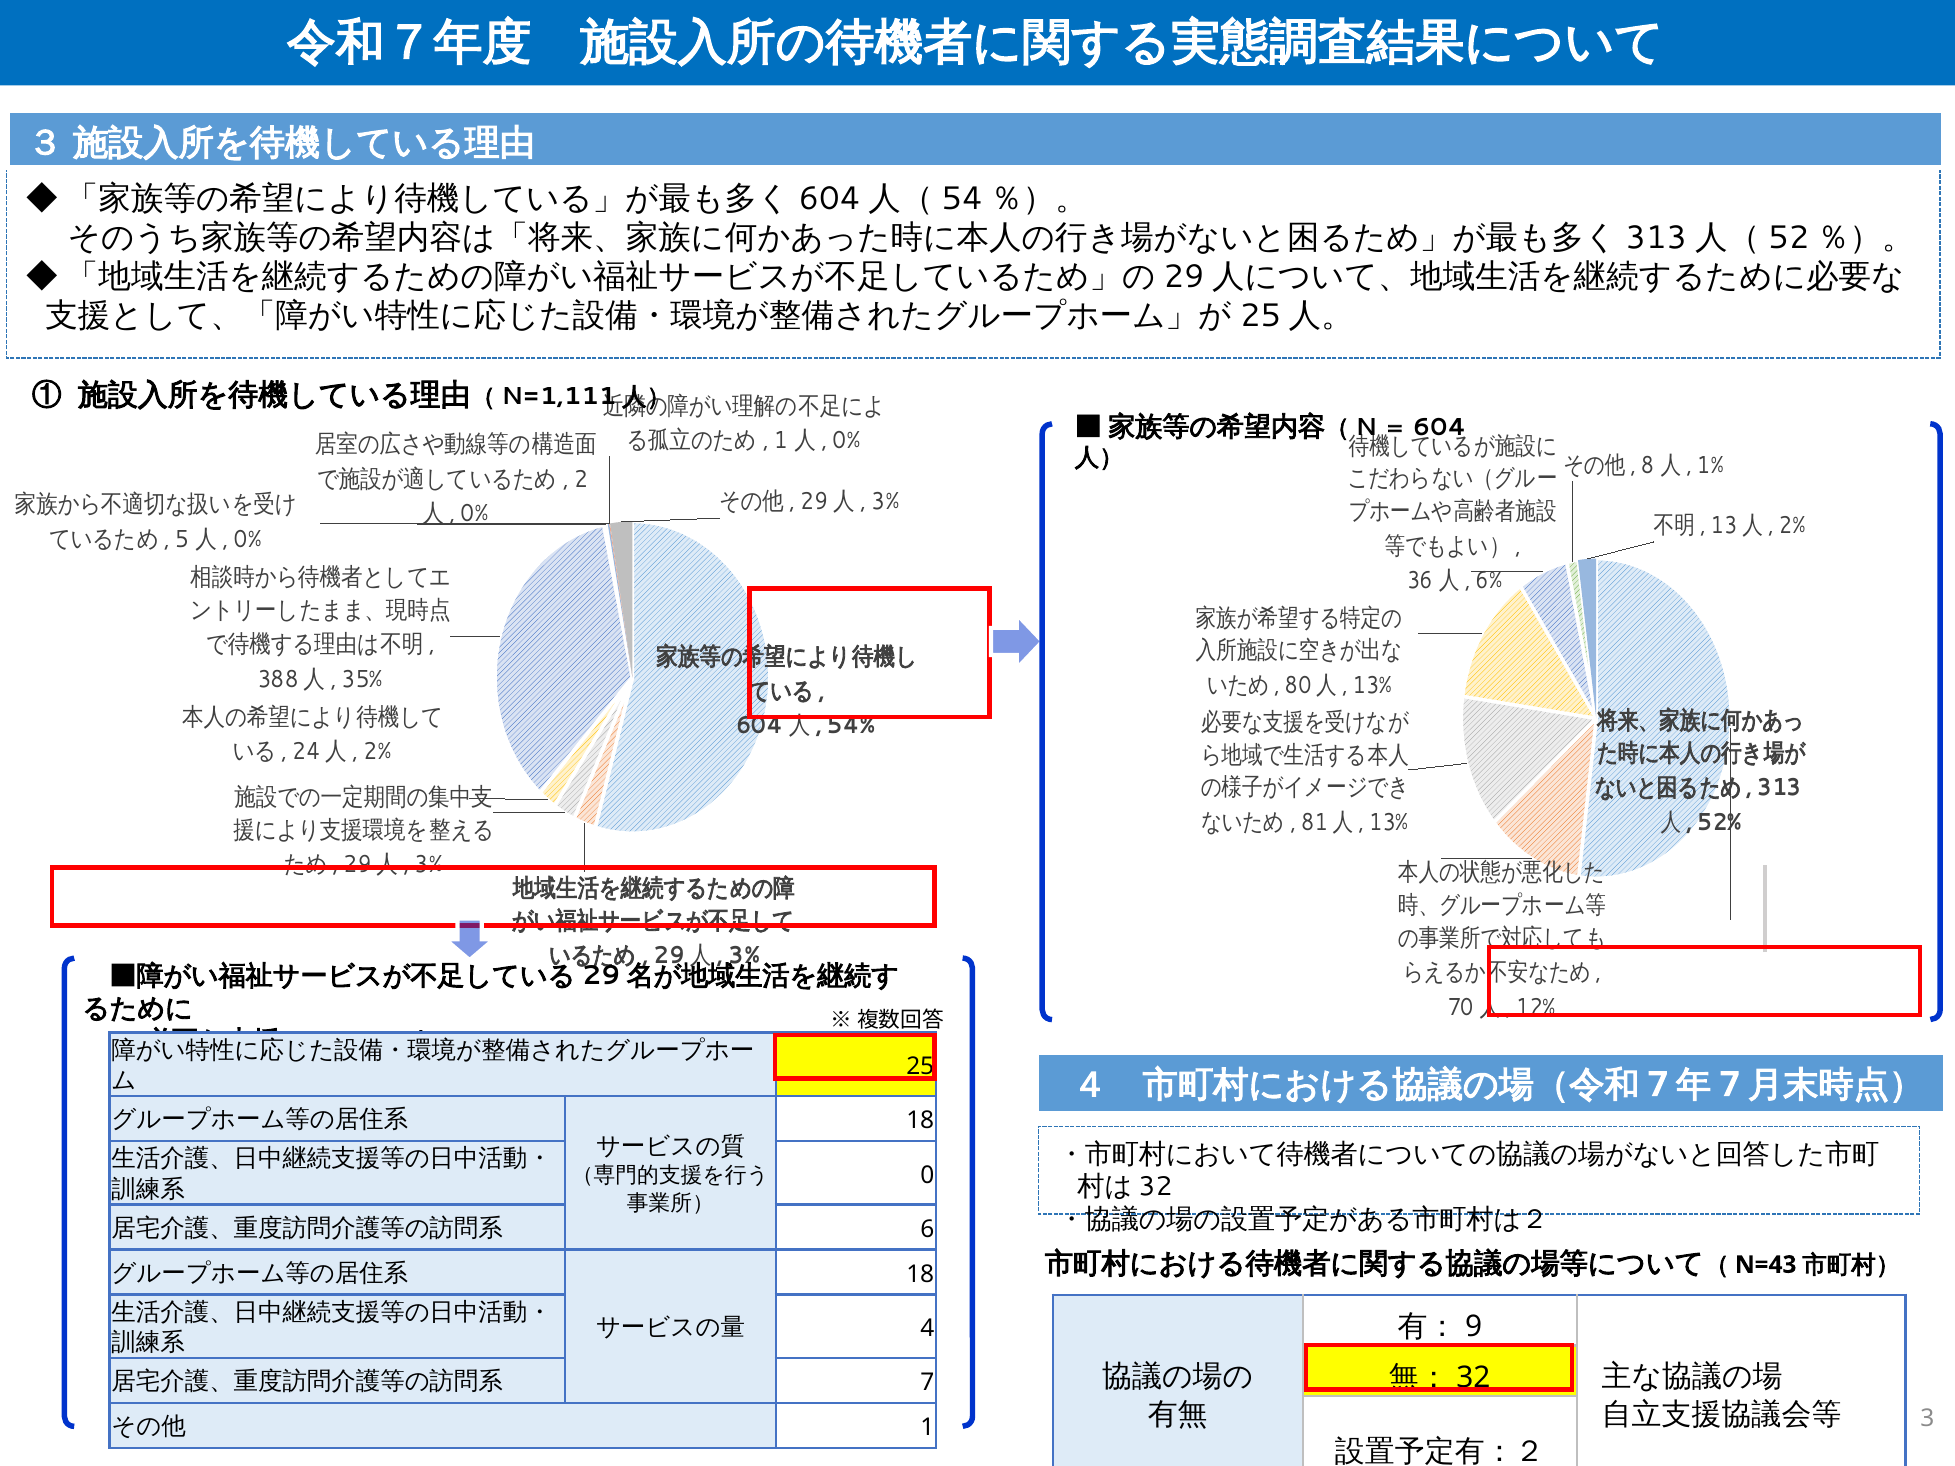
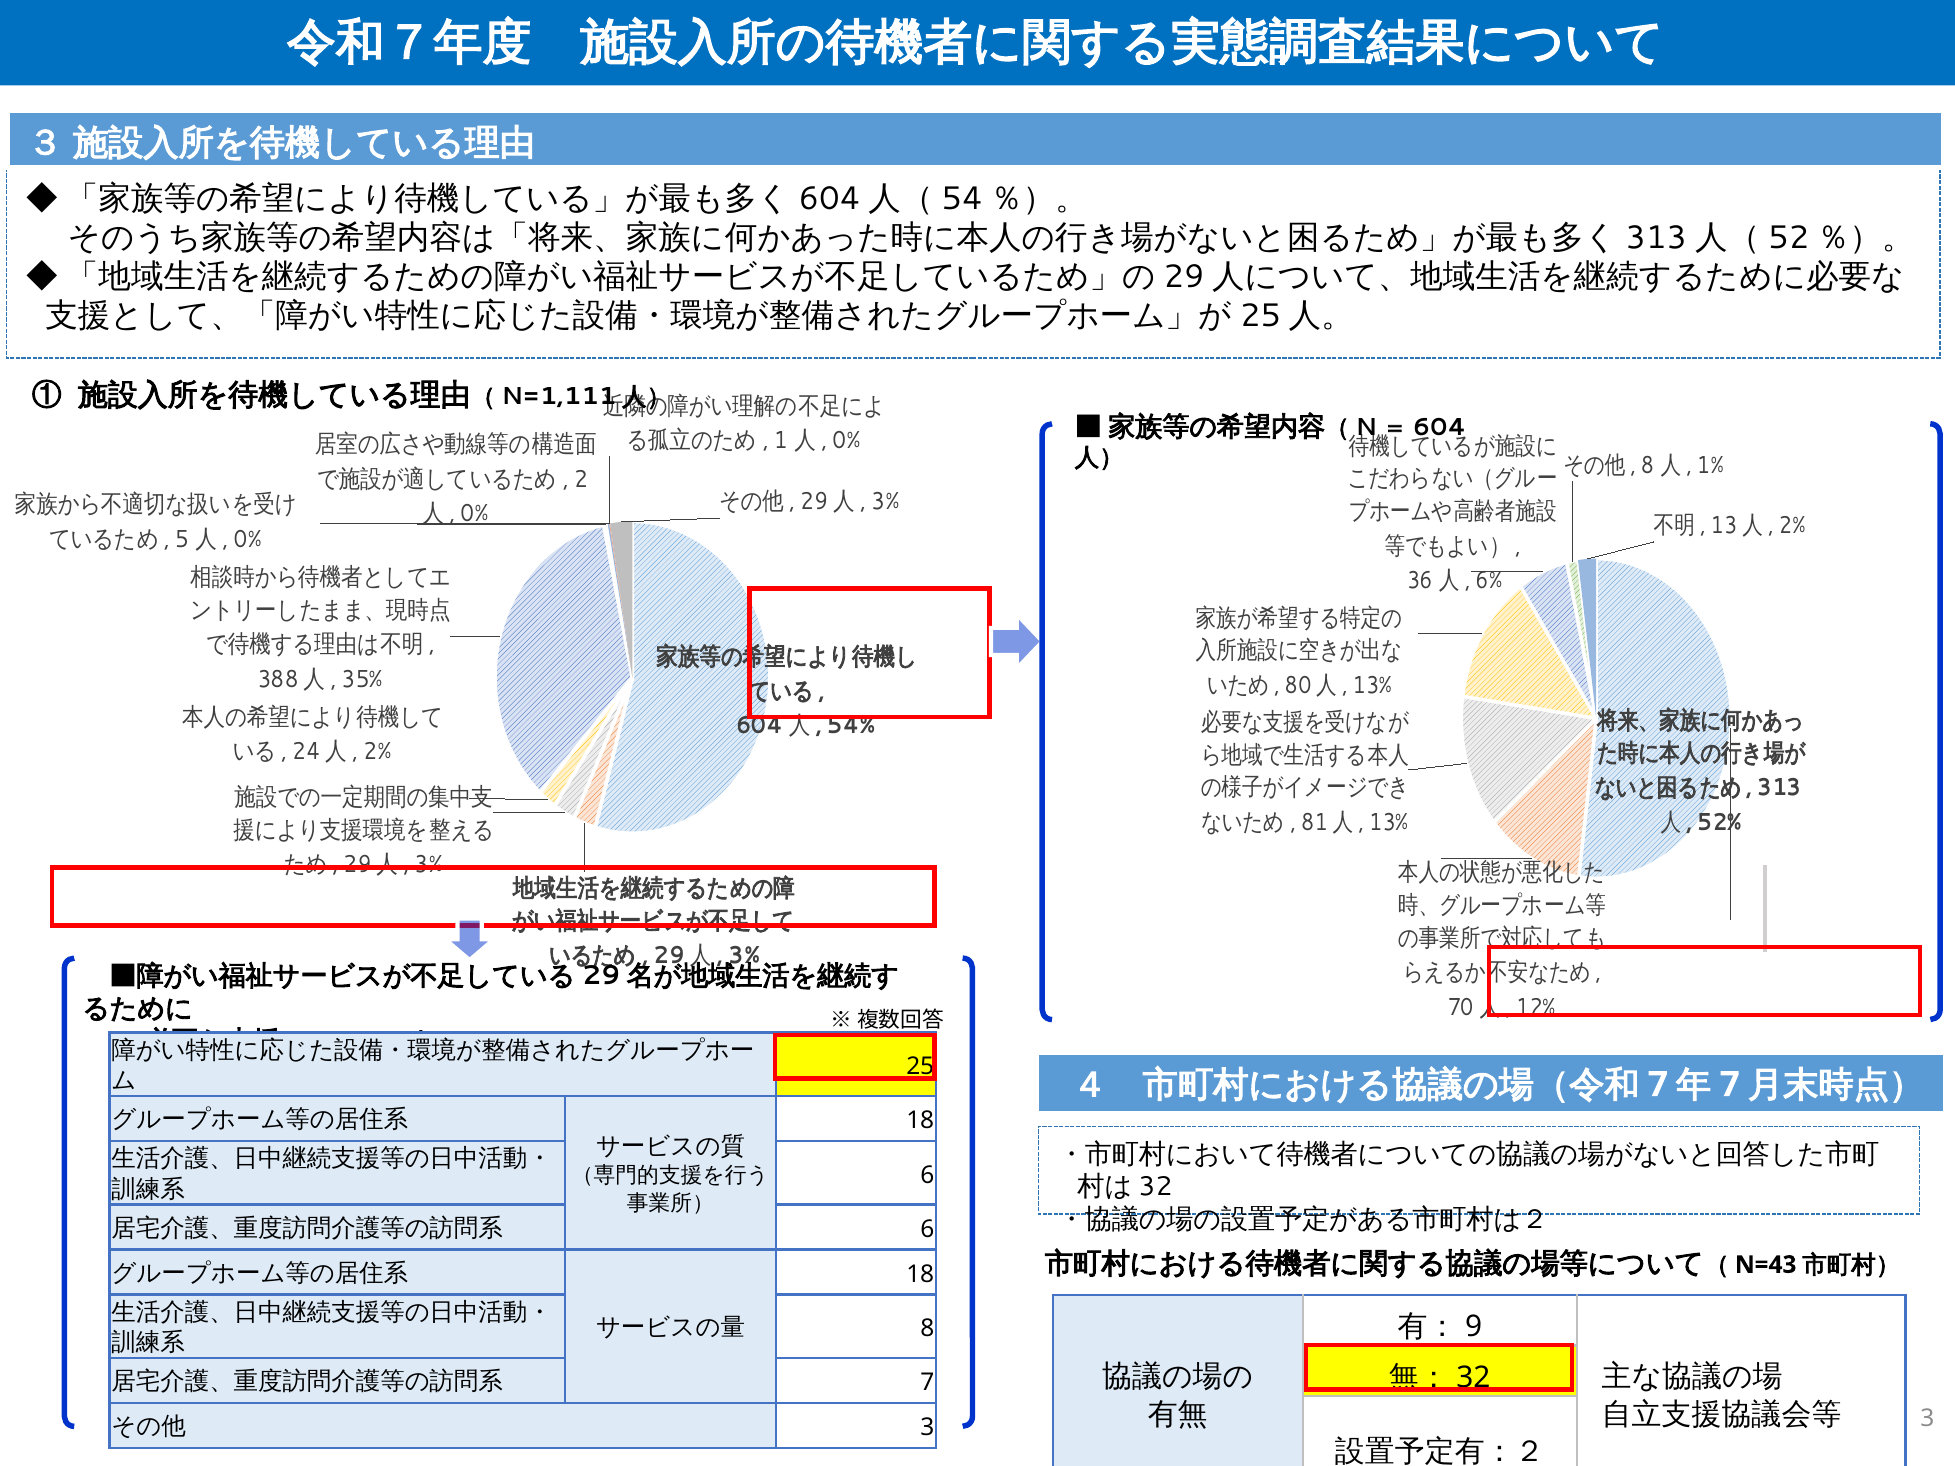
0: 0 -> 6 (927, 1175)
4: 4 -> 8 (927, 1329)
1: 1 -> 3 (927, 1428)
